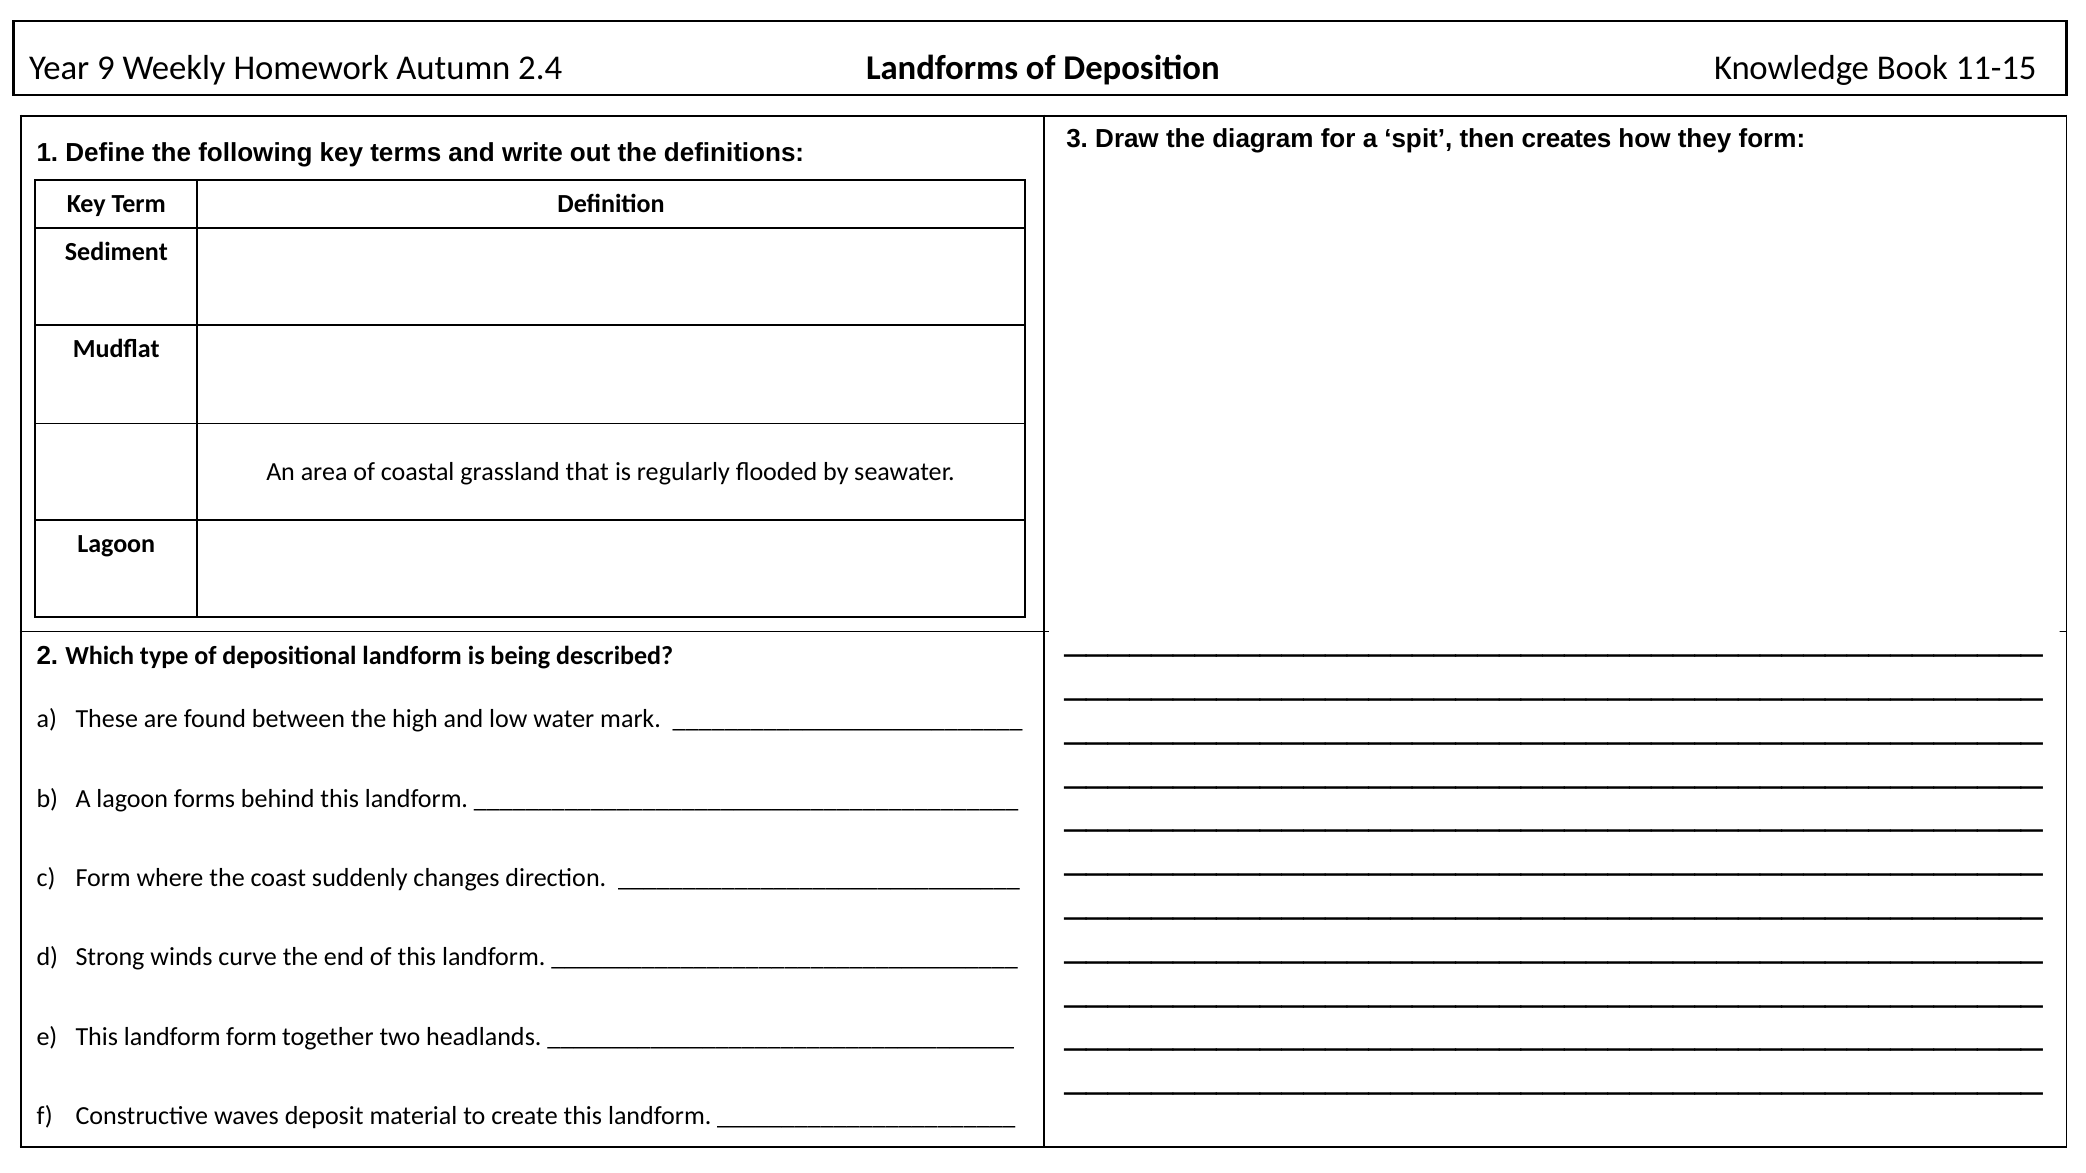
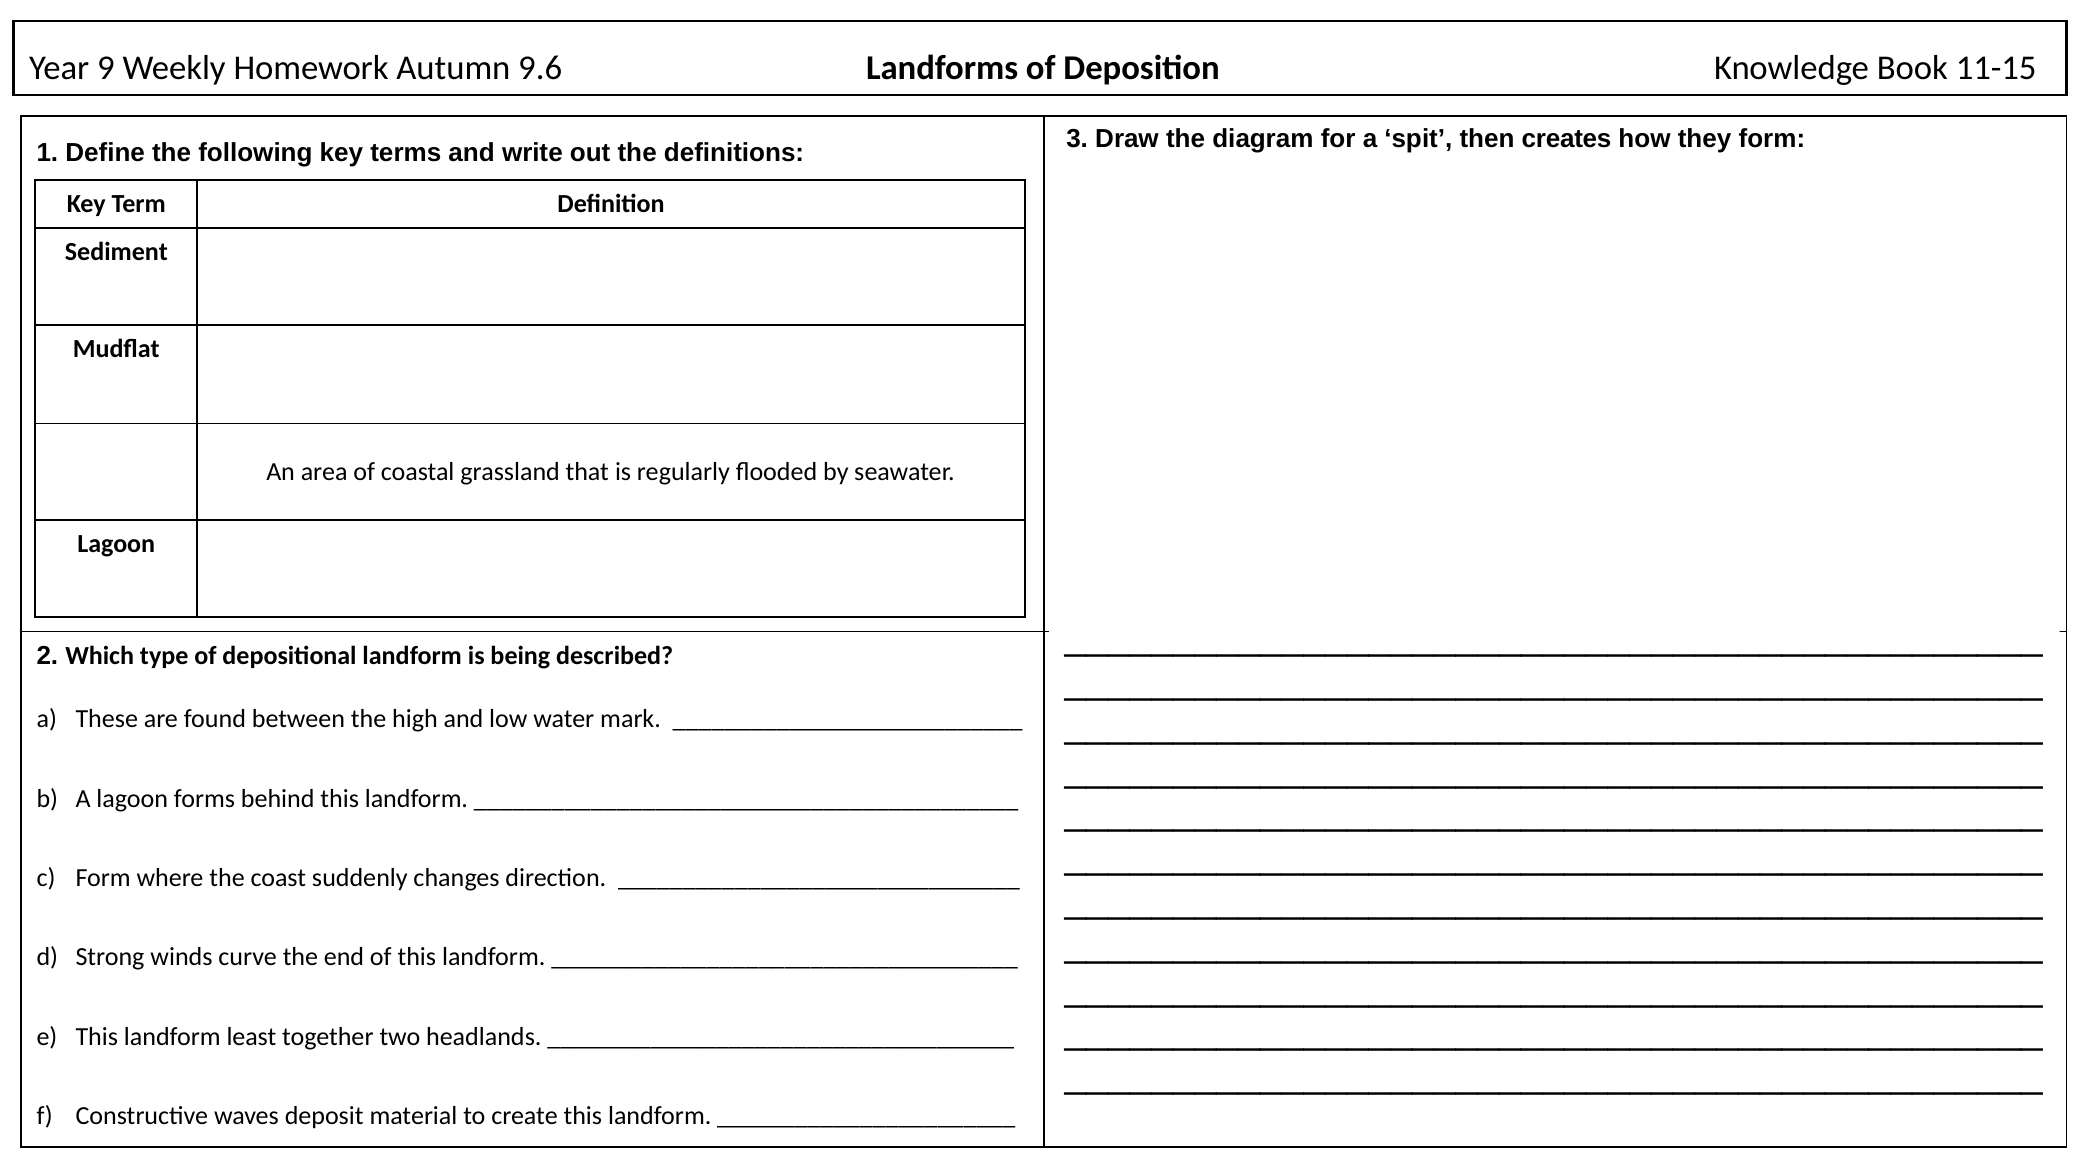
2.4: 2.4 -> 9.6 (540, 68)
landform form: form -> least (251, 1037)
